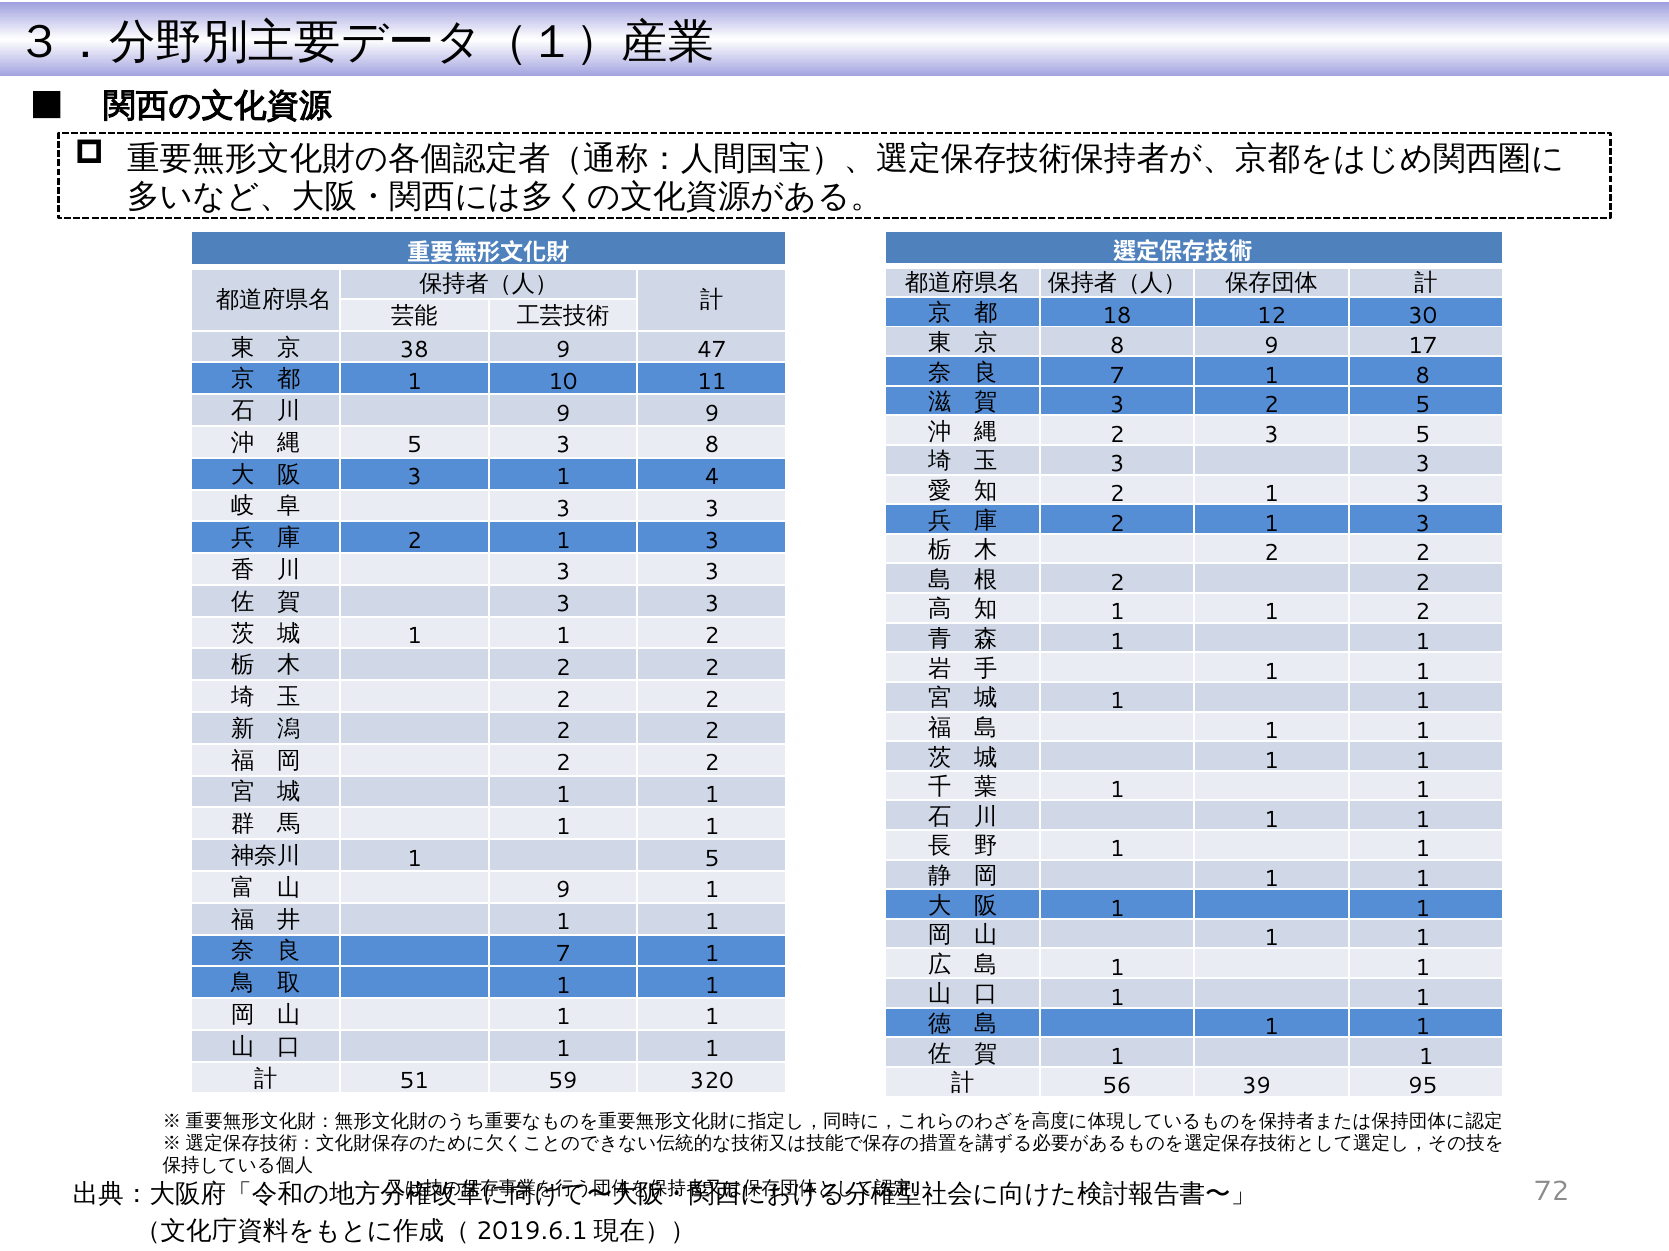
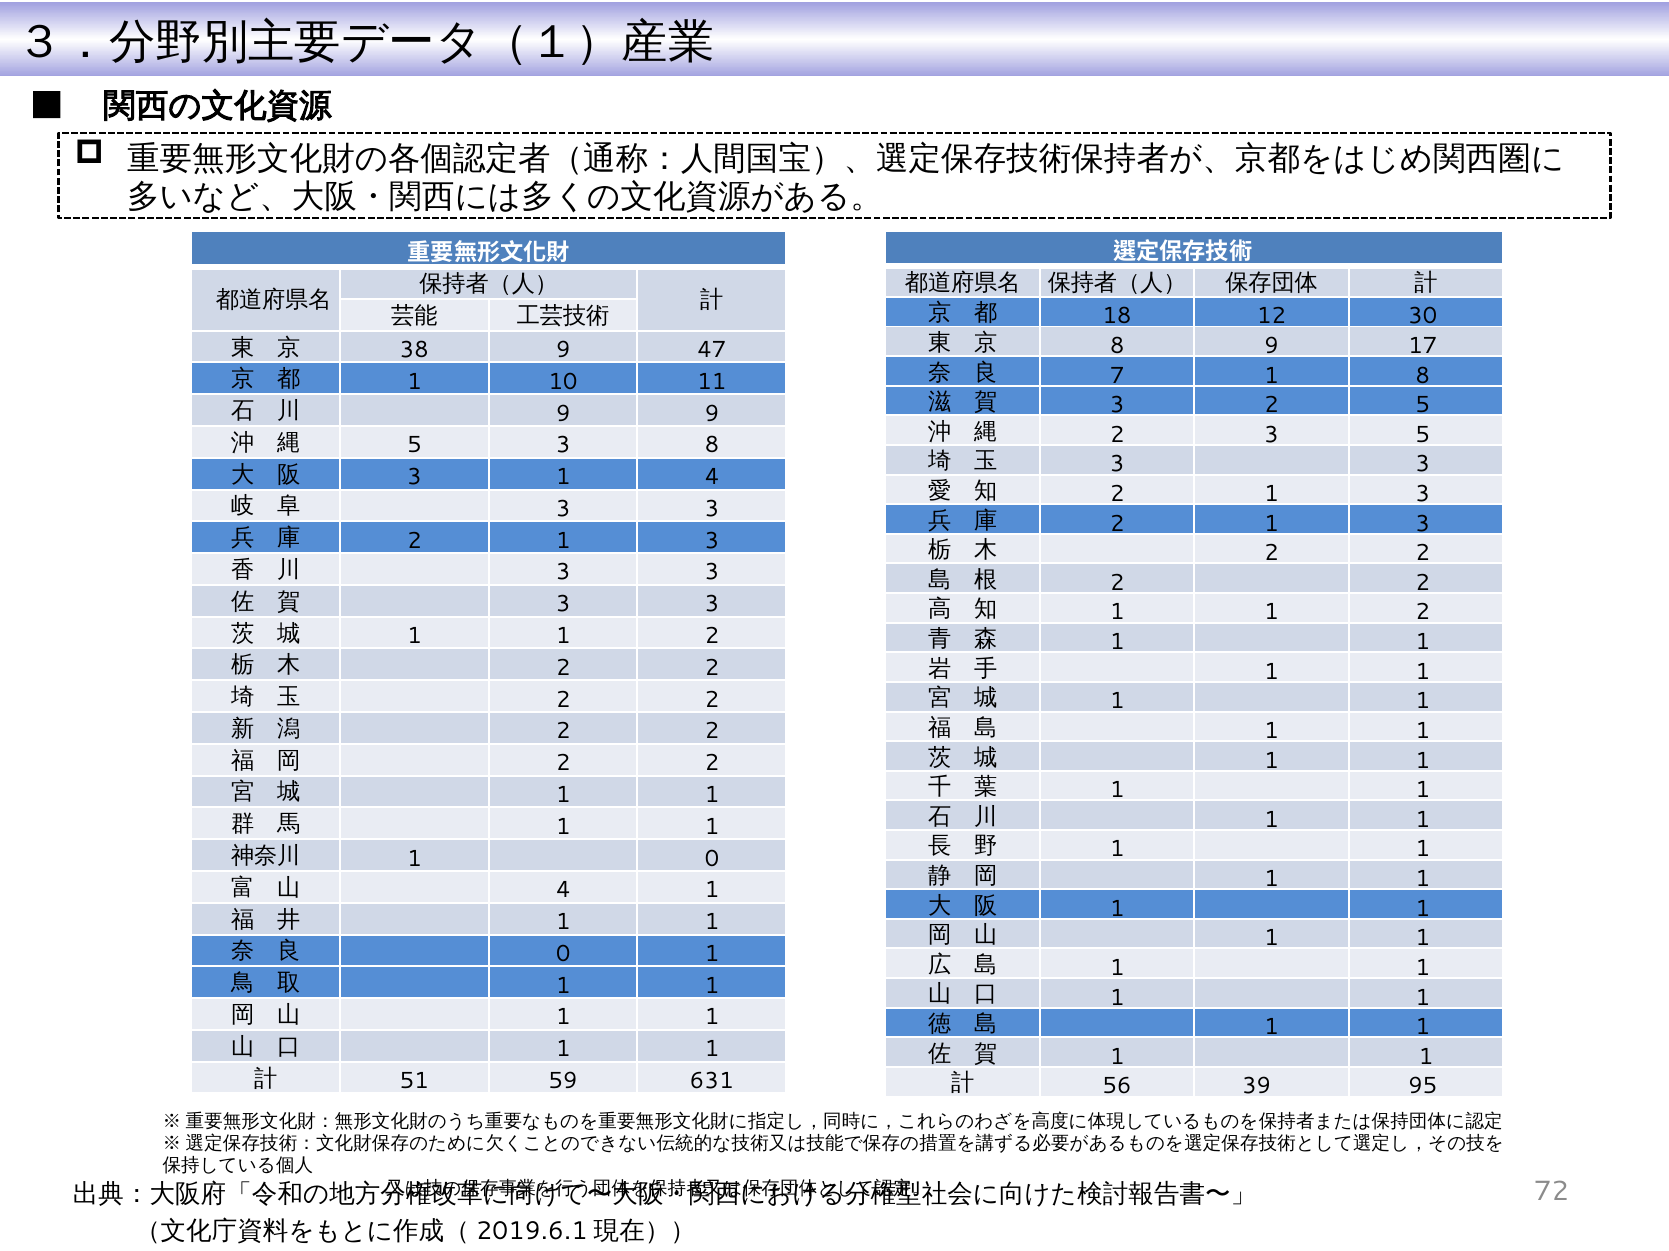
1 5: 5 -> 0 (712, 859)
9: 9 -> 4 (563, 891)
7: 7 -> 0 (563, 954)
320: 320 -> 631 (712, 1082)
